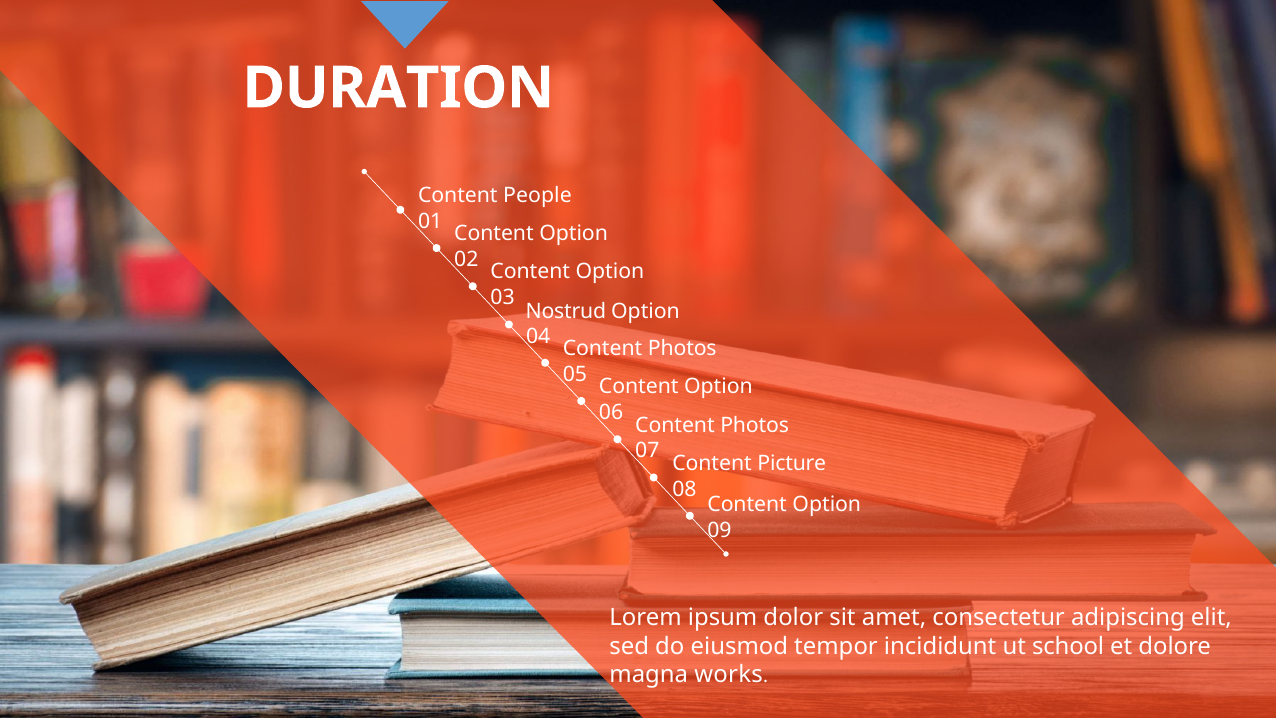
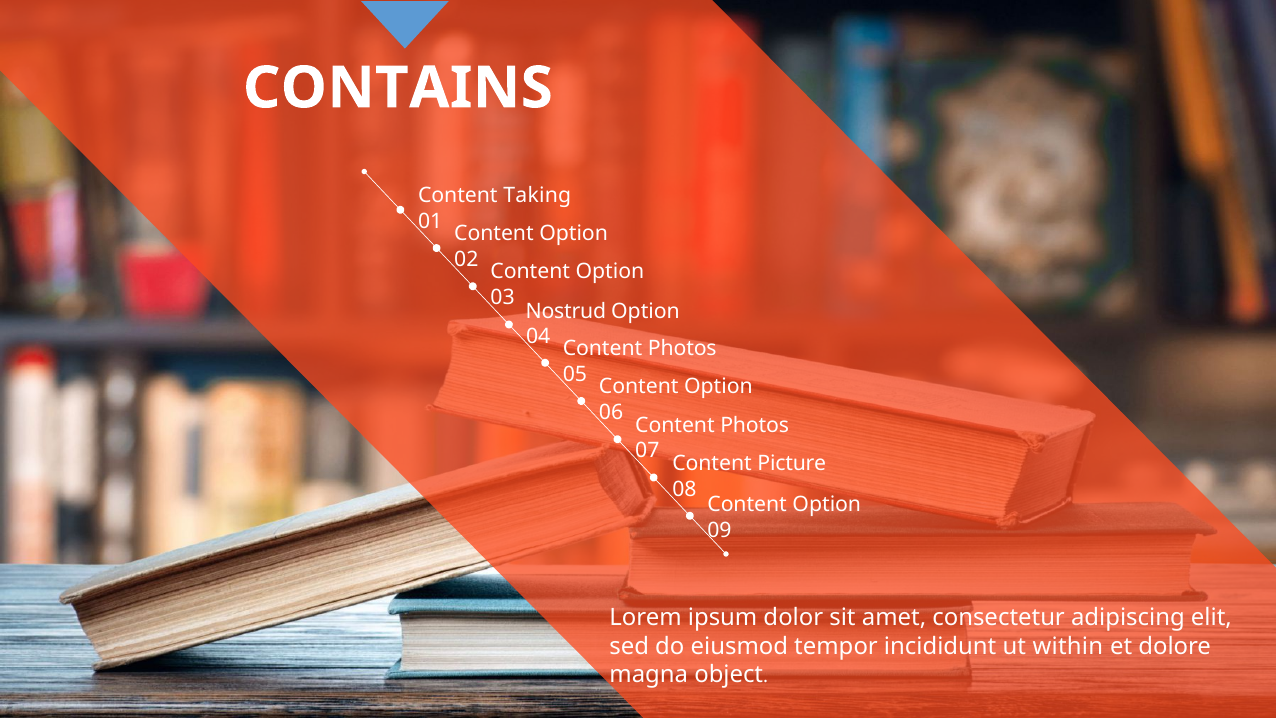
DURATION: DURATION -> CONTAINS (398, 88)
People: People -> Taking (537, 196)
school: school -> within (1068, 646)
works: works -> object (729, 675)
